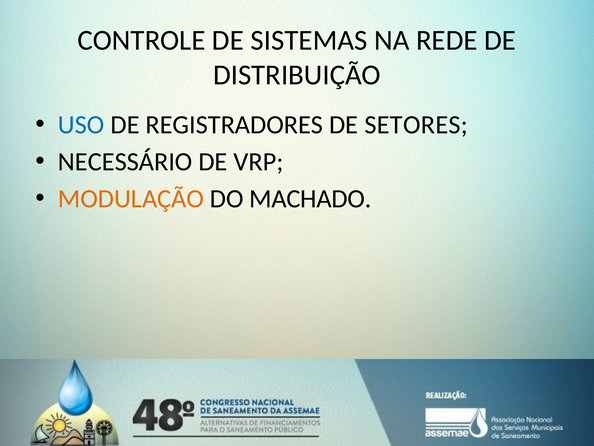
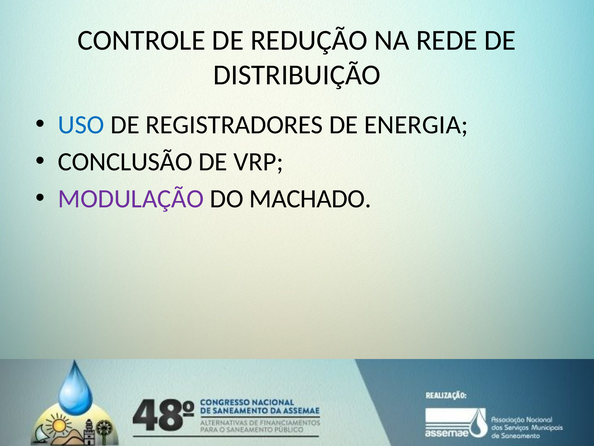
SISTEMAS: SISTEMAS -> REDUÇÃO (309, 40)
SETORES: SETORES -> ENERGIA (416, 125)
NECESSÁRIO: NECESSÁRIO -> CONCLUSÃO (125, 162)
MODULAÇÃO colour: orange -> purple (131, 199)
